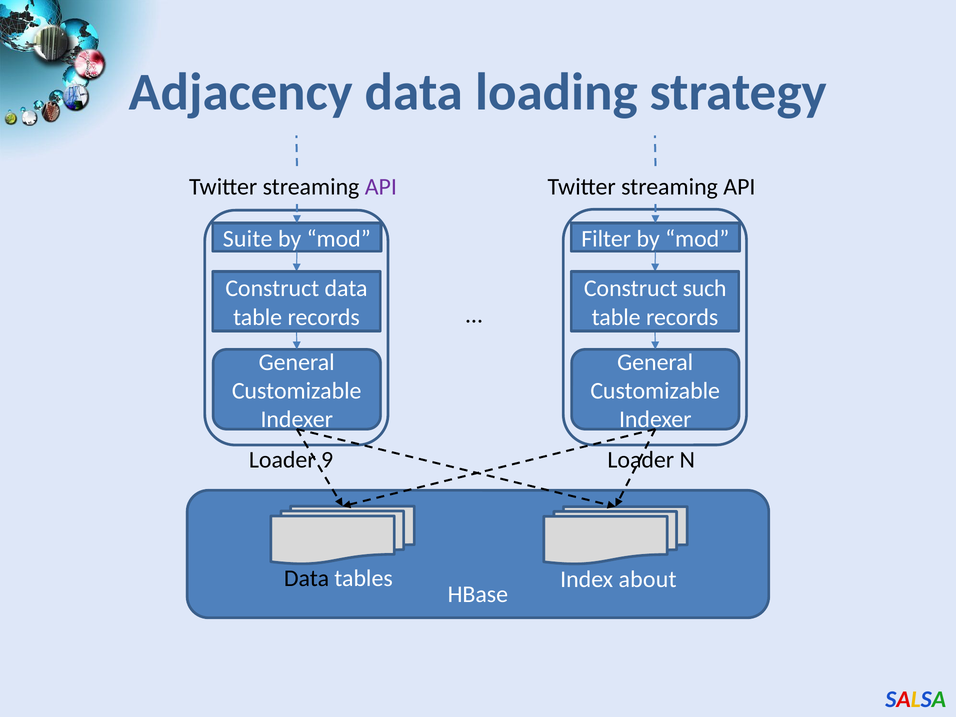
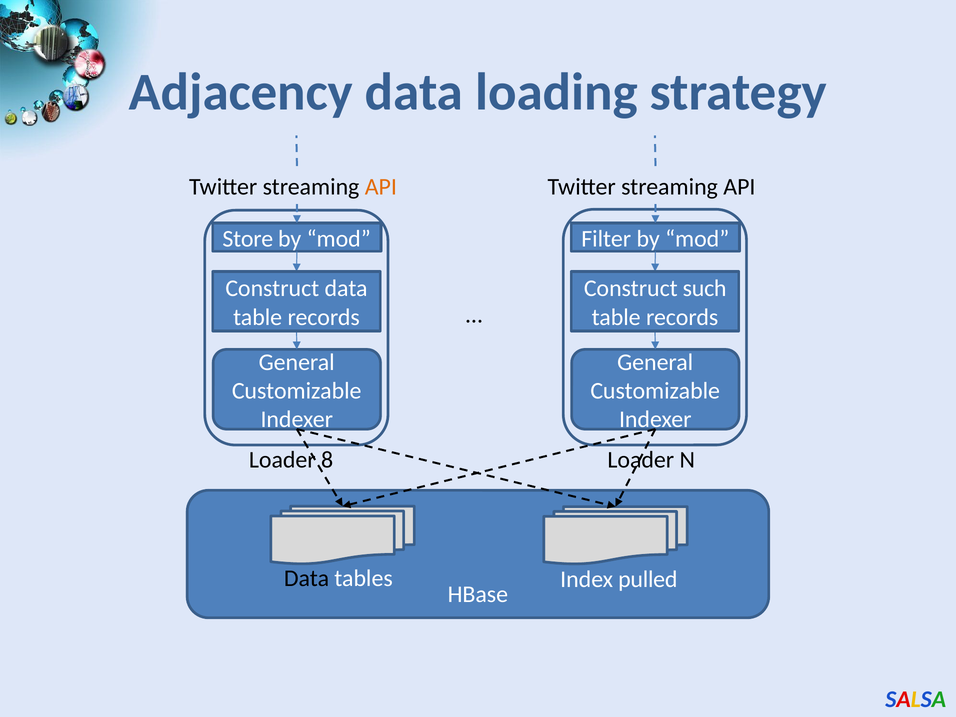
API colour: purple -> orange (381, 187)
Suite: Suite -> Store (248, 239)
9: 9 -> 8 (327, 460)
about: about -> pulled (648, 579)
